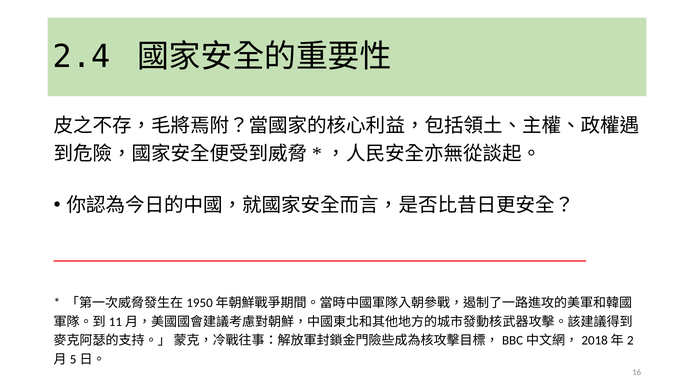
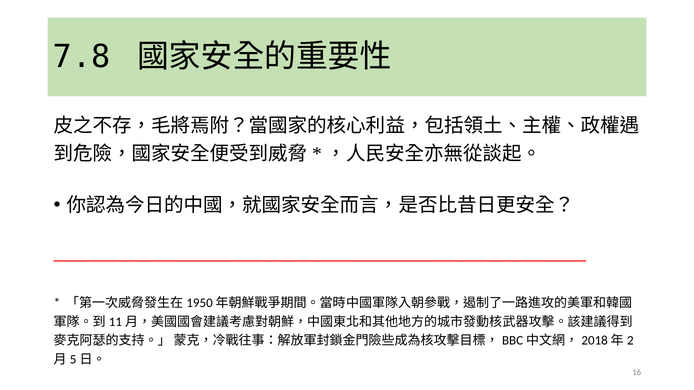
2.4: 2.4 -> 7.8 (82, 57)
